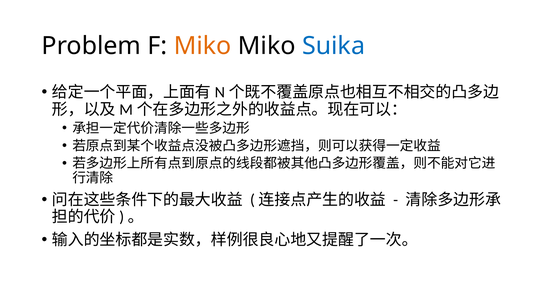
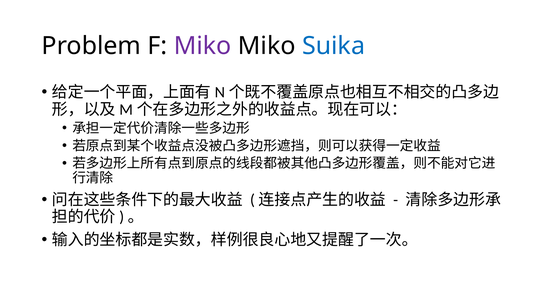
Miko colour: orange -> purple (203, 46)
